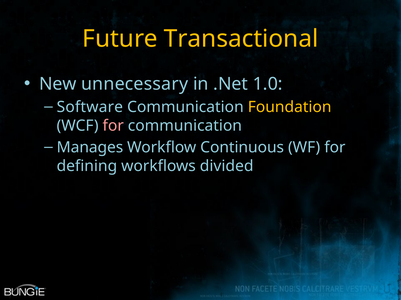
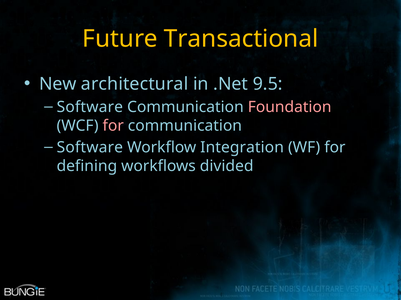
unnecessary: unnecessary -> architectural (135, 84)
1.0: 1.0 -> 9.5 (268, 84)
Foundation colour: yellow -> pink (290, 107)
Manages: Manages -> Software (90, 148)
Continuous: Continuous -> Integration (242, 148)
